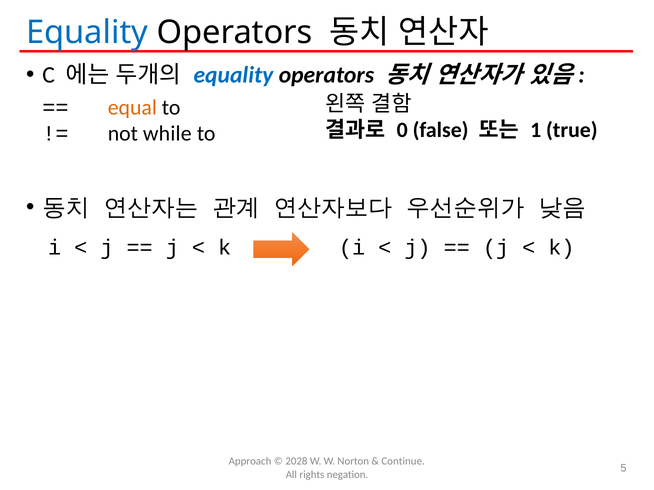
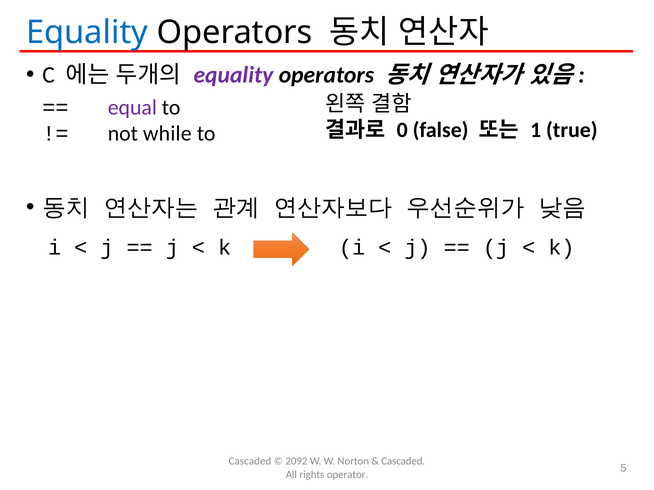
equality colour: blue -> purple (233, 75)
equal colour: orange -> purple (132, 108)
Approach: Approach -> Cascaded (250, 462)
2028: 2028 -> 2092 (296, 462)
Continue: Continue -> Cascaded (403, 462)
negation: negation -> operator (348, 475)
